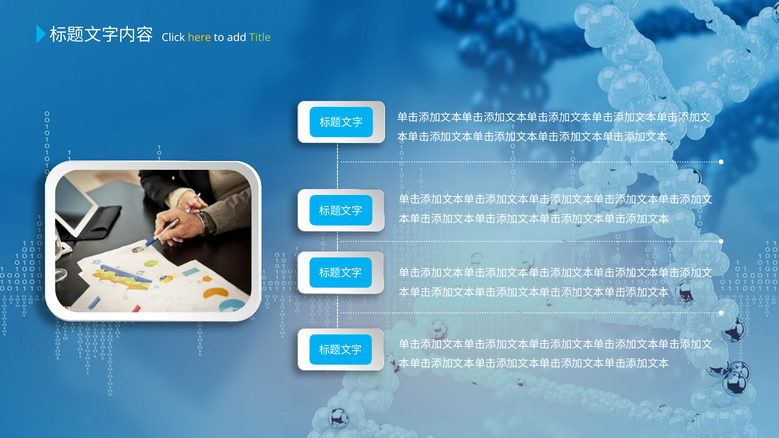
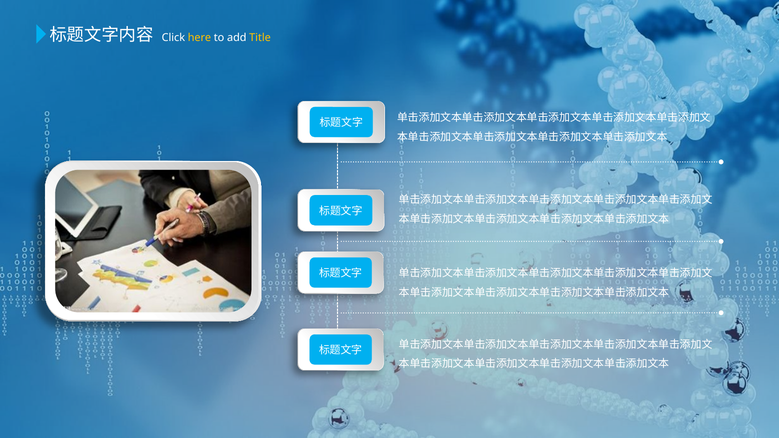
Title colour: light green -> yellow (260, 38)
